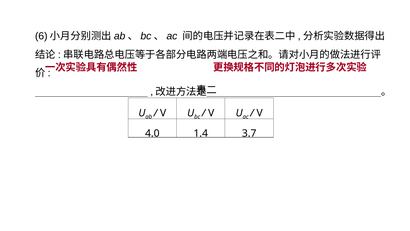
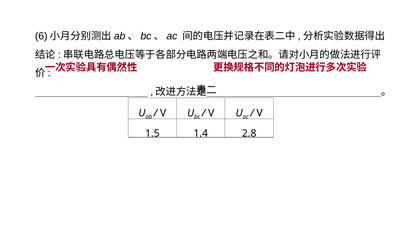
4.0: 4.0 -> 1.5 (152, 133)
3.7: 3.7 -> 2.8 (249, 133)
